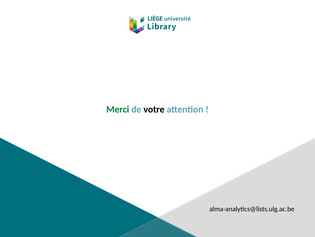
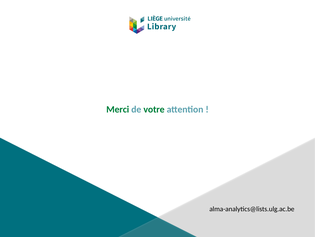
votre colour: black -> green (154, 109)
